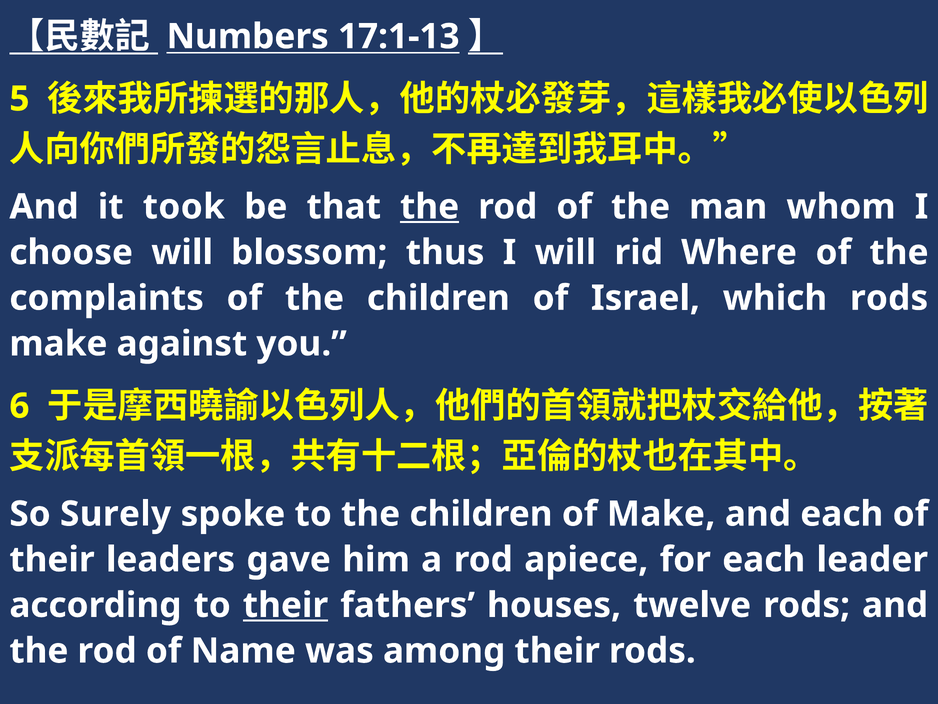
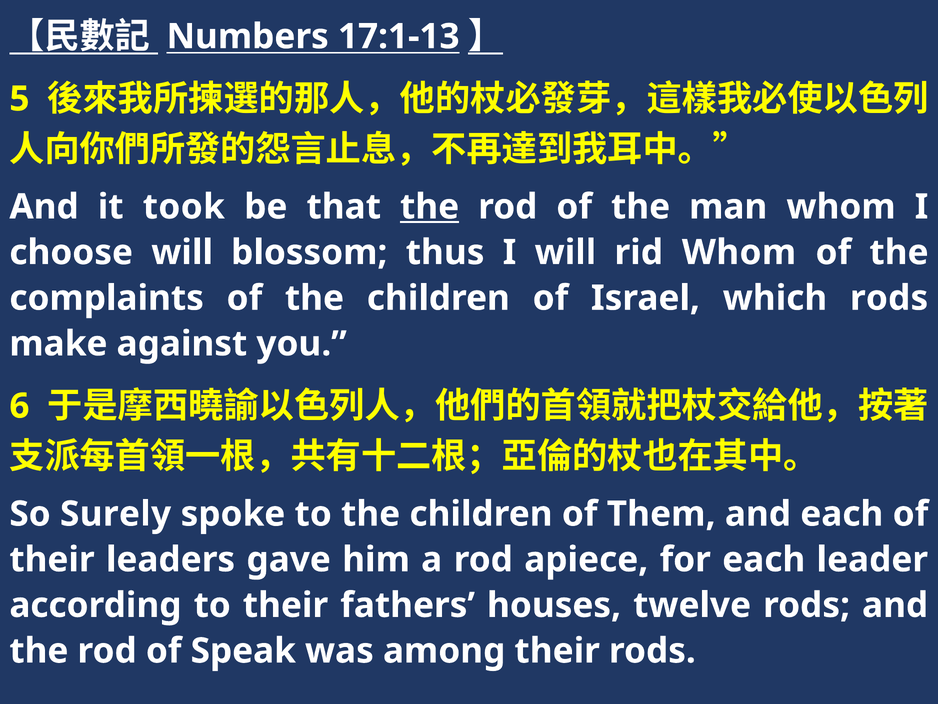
rid Where: Where -> Whom (739, 252)
of Make: Make -> Them (661, 514)
their underline: present -> none (285, 605)
Name: Name -> Speak (243, 650)
